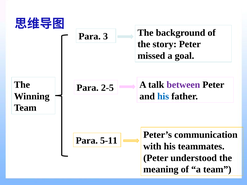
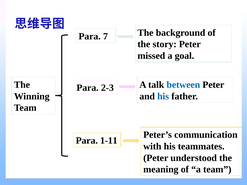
3: 3 -> 7 (105, 36)
between colour: purple -> blue (183, 85)
2-5: 2-5 -> 2-3 (107, 88)
5-11: 5-11 -> 1-11 (109, 141)
